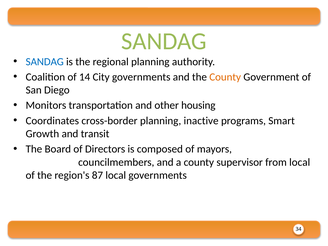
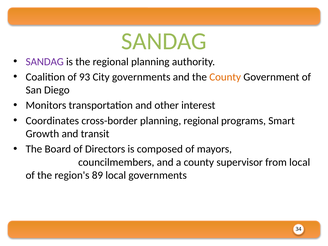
SANDAG colour: blue -> purple (45, 62)
14: 14 -> 93 (85, 77)
housing: housing -> interest (198, 105)
planning inactive: inactive -> regional (201, 121)
87: 87 -> 89 (97, 175)
